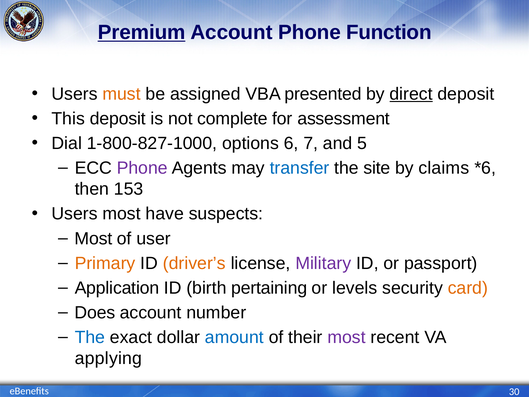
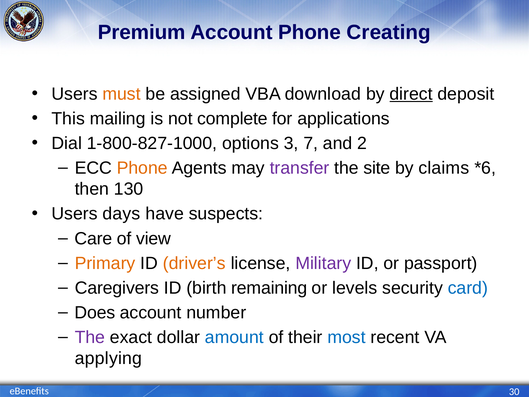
Premium underline: present -> none (142, 32)
Function: Function -> Creating (389, 32)
presented: presented -> download (323, 94)
This deposit: deposit -> mailing (118, 118)
assessment: assessment -> applications (344, 118)
6: 6 -> 3 (291, 143)
5: 5 -> 2 (362, 143)
Phone colour: purple -> orange (142, 168)
transfer colour: blue -> purple (300, 168)
153: 153 -> 130 (129, 189)
Users most: most -> days (121, 214)
Most: Most -> Care (93, 238)
user: user -> view (154, 238)
Application: Application -> Caregivers (117, 288)
pertaining: pertaining -> remaining (269, 288)
card colour: orange -> blue (468, 288)
The colour: blue -> purple (90, 337)
most colour: purple -> blue (347, 337)
